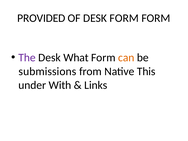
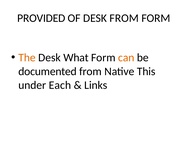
DESK FORM: FORM -> FROM (124, 18)
The colour: purple -> orange (27, 58)
submissions: submissions -> documented (48, 71)
With: With -> Each (60, 85)
